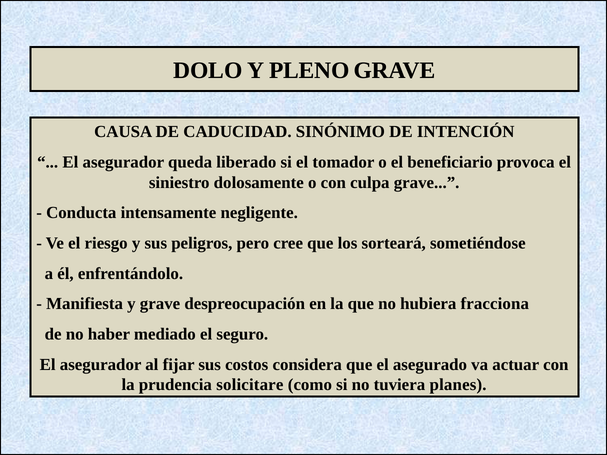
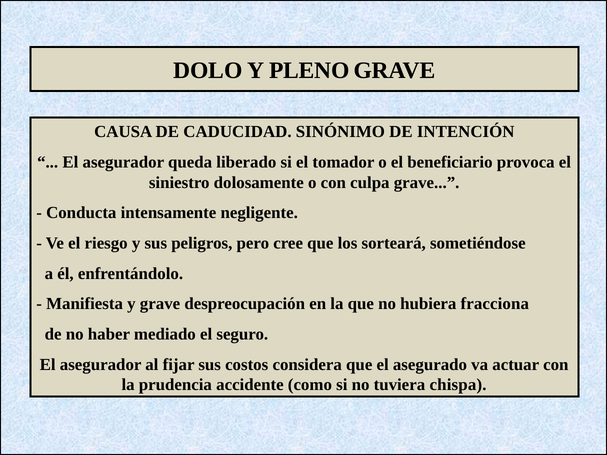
solicitare: solicitare -> accidente (250, 385)
planes: planes -> chispa (458, 385)
